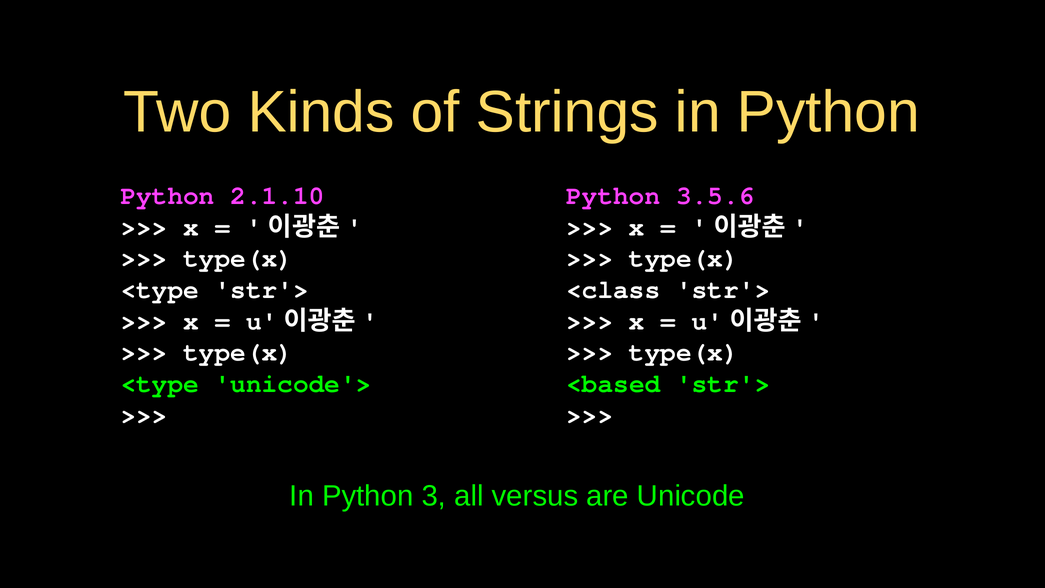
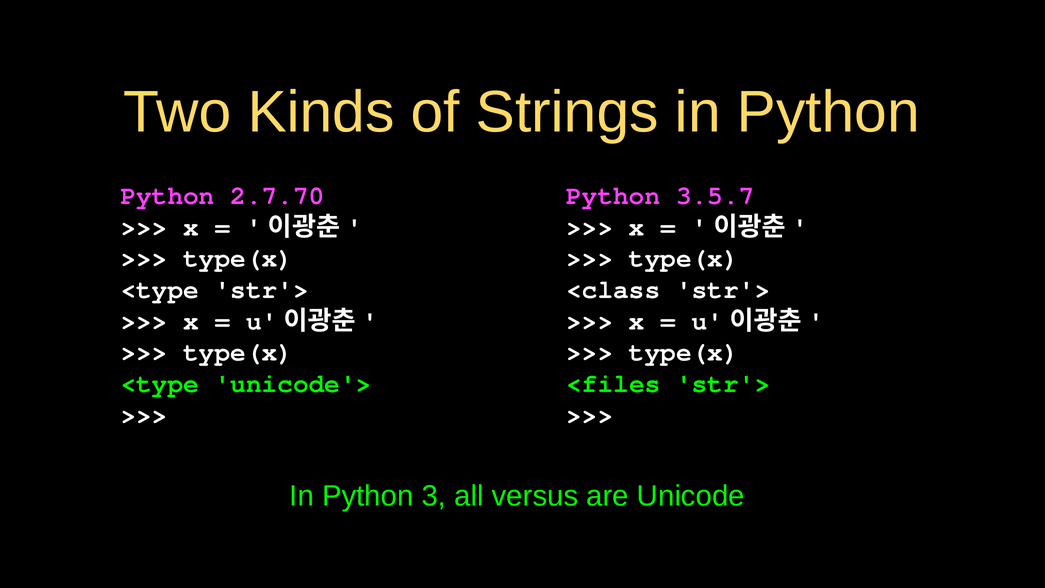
2.1.10: 2.1.10 -> 2.7.70 (277, 195)
3.5.6: 3.5.6 -> 3.5.7 (715, 195)
<based: <based -> <files (613, 384)
